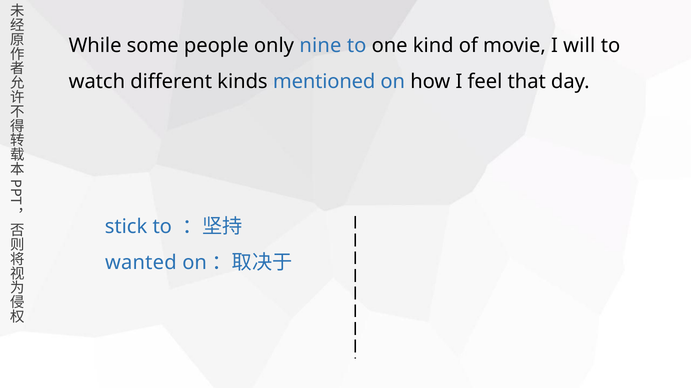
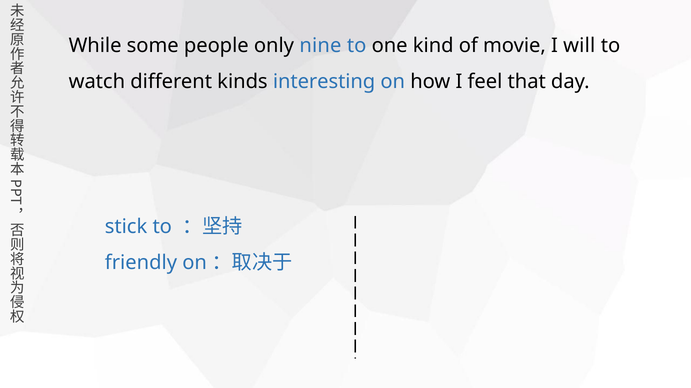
mentioned: mentioned -> interesting (324, 82)
wanted: wanted -> friendly (141, 263)
